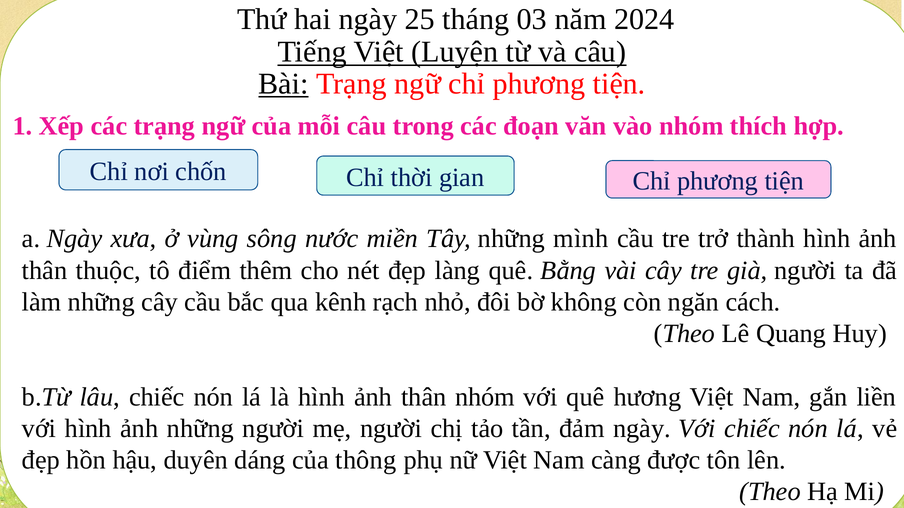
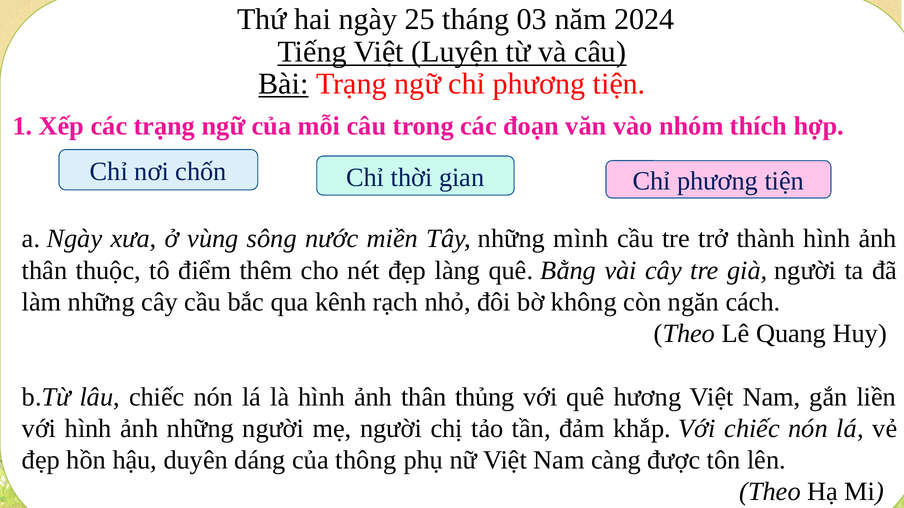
thân nhóm: nhóm -> thủng (485, 397)
đảm ngày: ngày -> khắp (642, 429)
